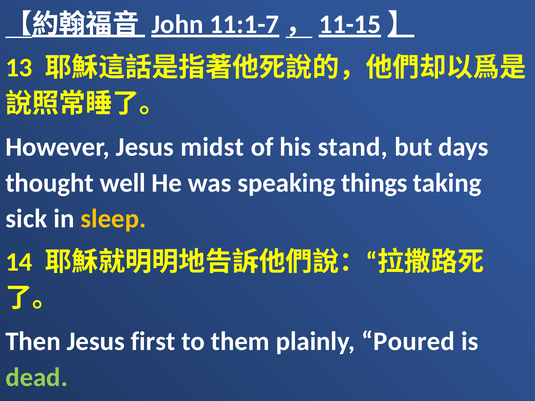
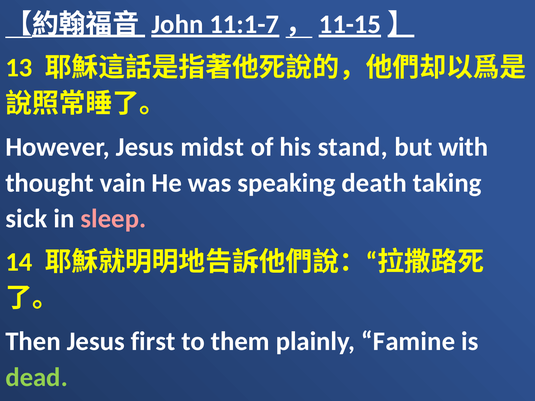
days: days -> with (463, 147)
well: well -> vain (123, 183)
things: things -> death (374, 183)
sleep colour: yellow -> pink (113, 219)
Poured: Poured -> Famine (408, 342)
